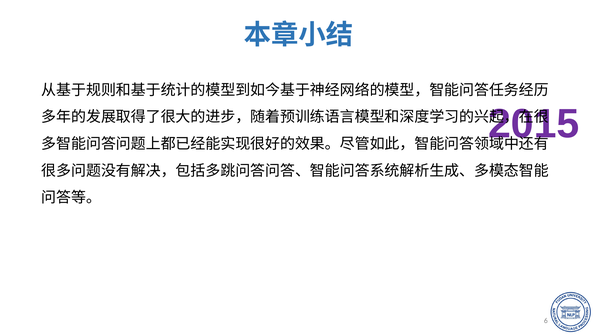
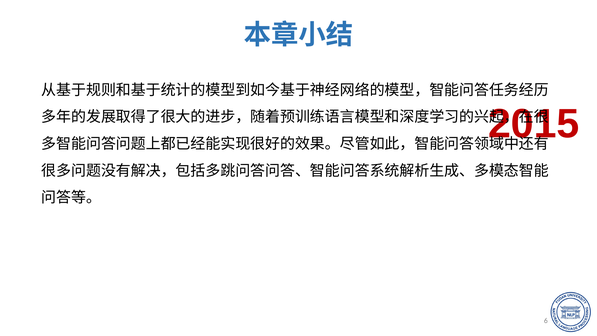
2015 colour: purple -> red (534, 124)
